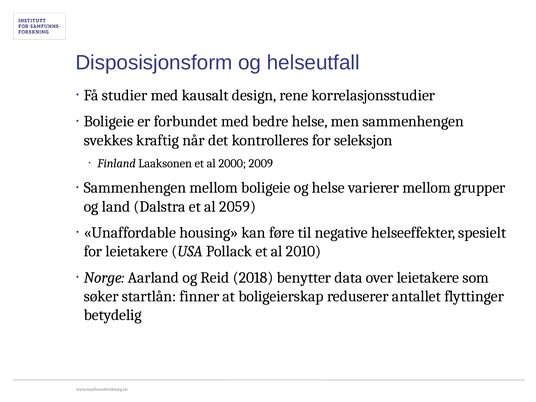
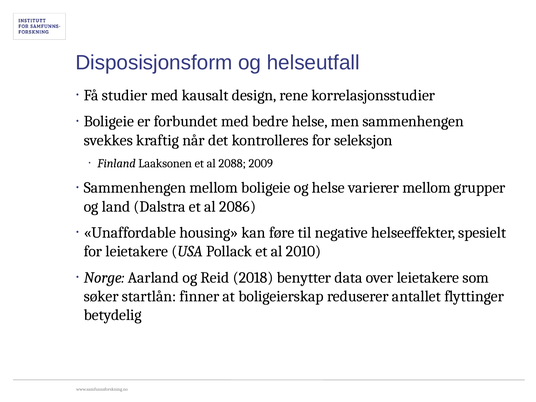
2000: 2000 -> 2088 (232, 163)
2059: 2059 -> 2086 (238, 207)
